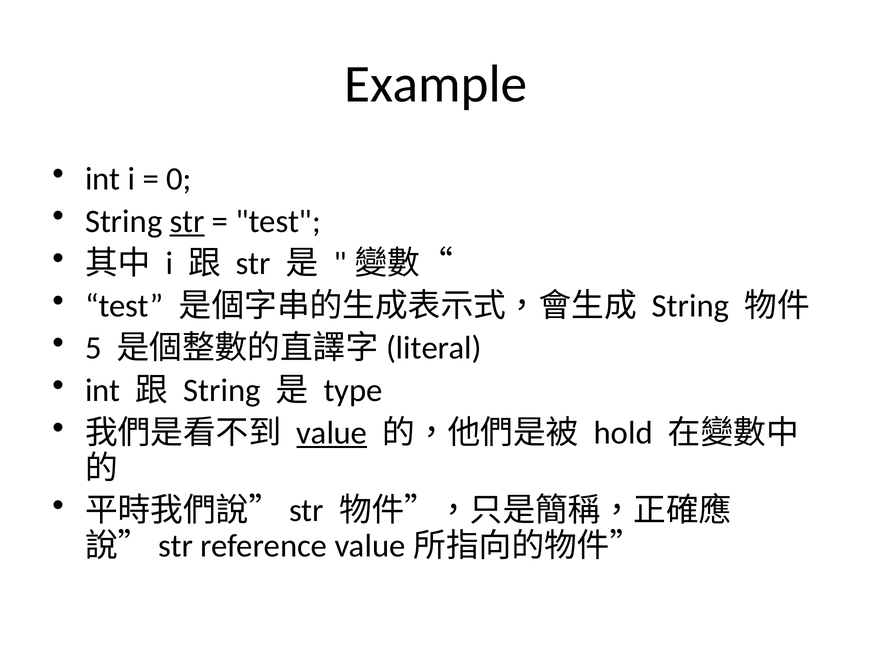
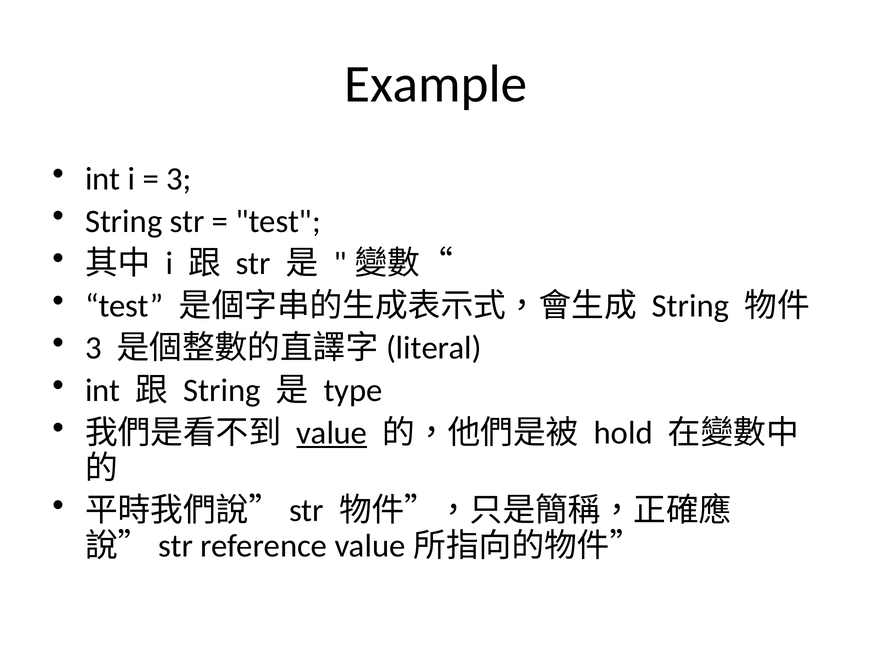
0: 0 -> 3 (179, 179)
str underline: present -> none (187, 221)
5: 5 -> 3 (93, 348)
